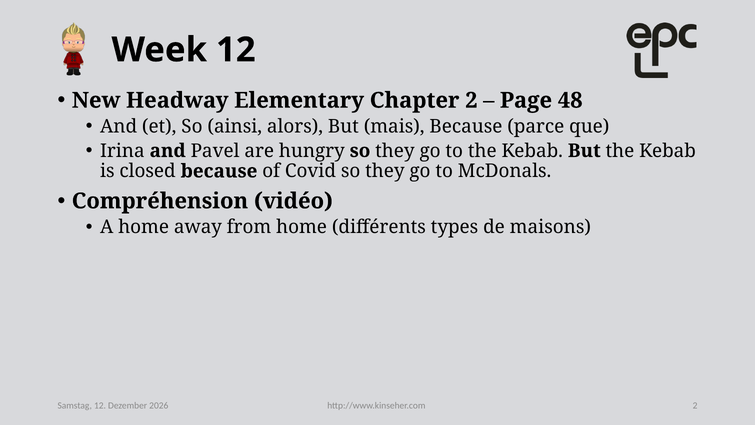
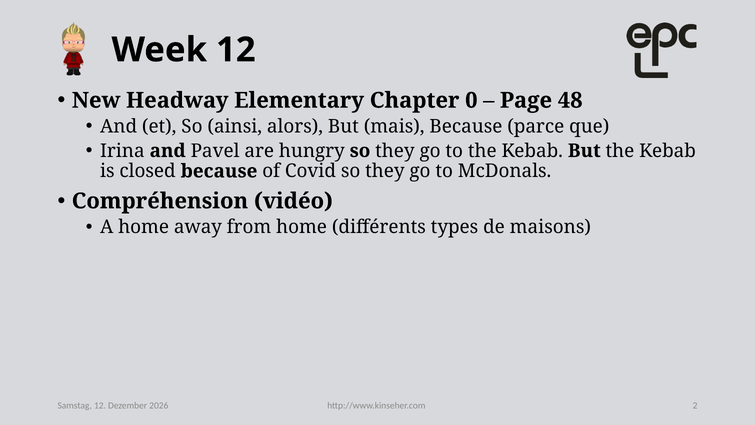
Chapter 2: 2 -> 0 (471, 100)
